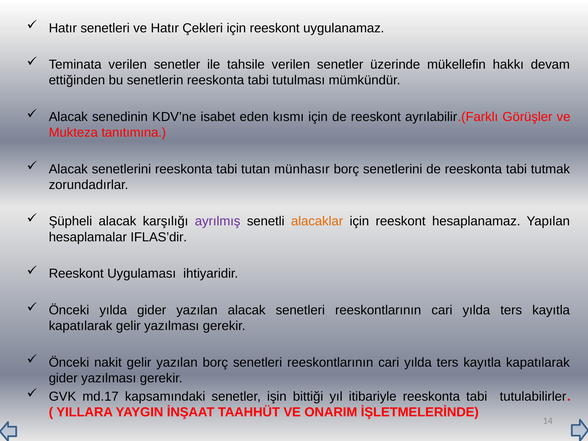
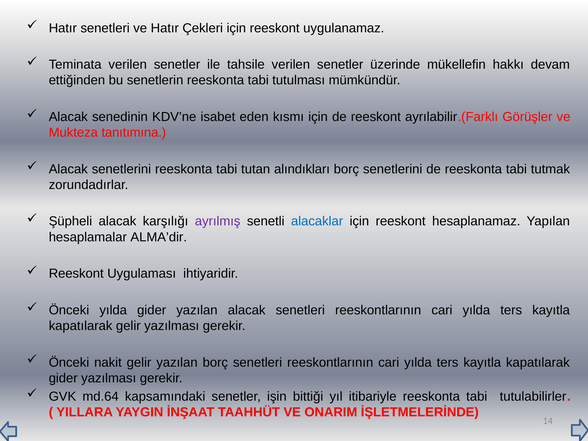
münhasır: münhasır -> alındıkları (302, 169)
alacaklar colour: orange -> blue (317, 221)
IFLAS’dir: IFLAS’dir -> ALMA’dir (159, 237)
md.17: md.17 -> md.64 (101, 396)
